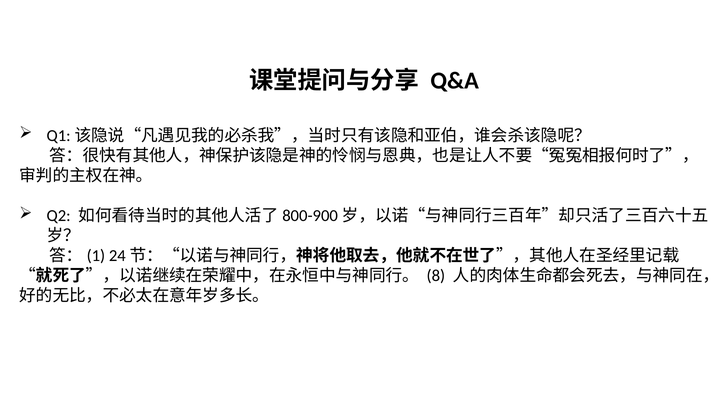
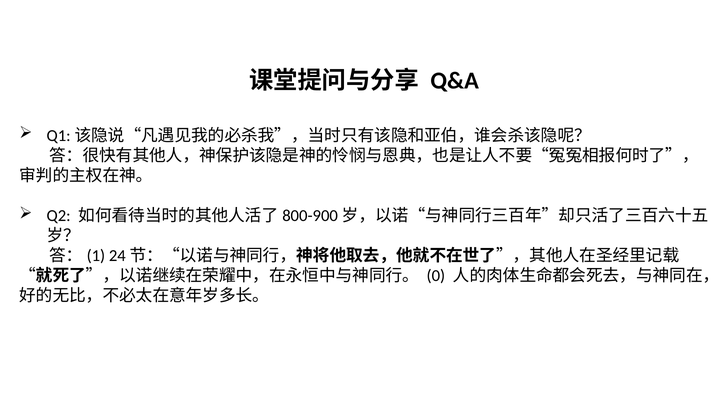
8: 8 -> 0 (436, 276)
